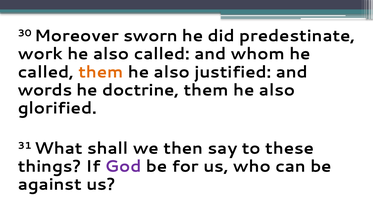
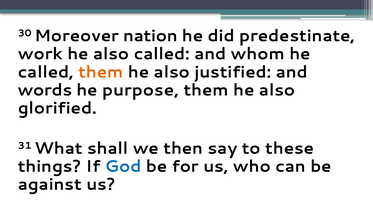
sworn: sworn -> nation (150, 36)
doctrine: doctrine -> purpose (141, 90)
God colour: purple -> blue (123, 166)
